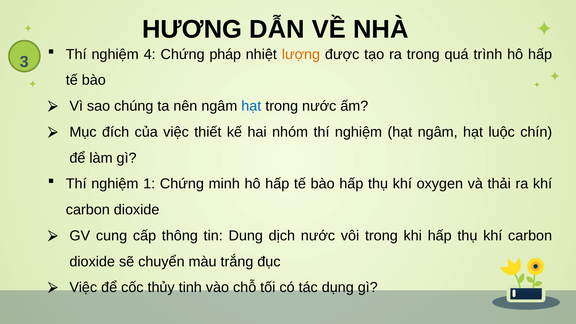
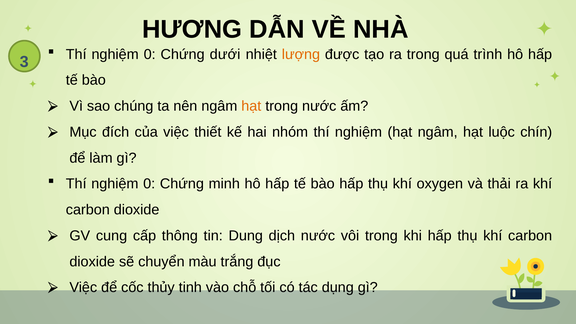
4: 4 -> 0 (150, 54)
pháp: pháp -> dưới (225, 54)
hạt colour: blue -> orange (251, 106)
1: 1 -> 0 (149, 184)
